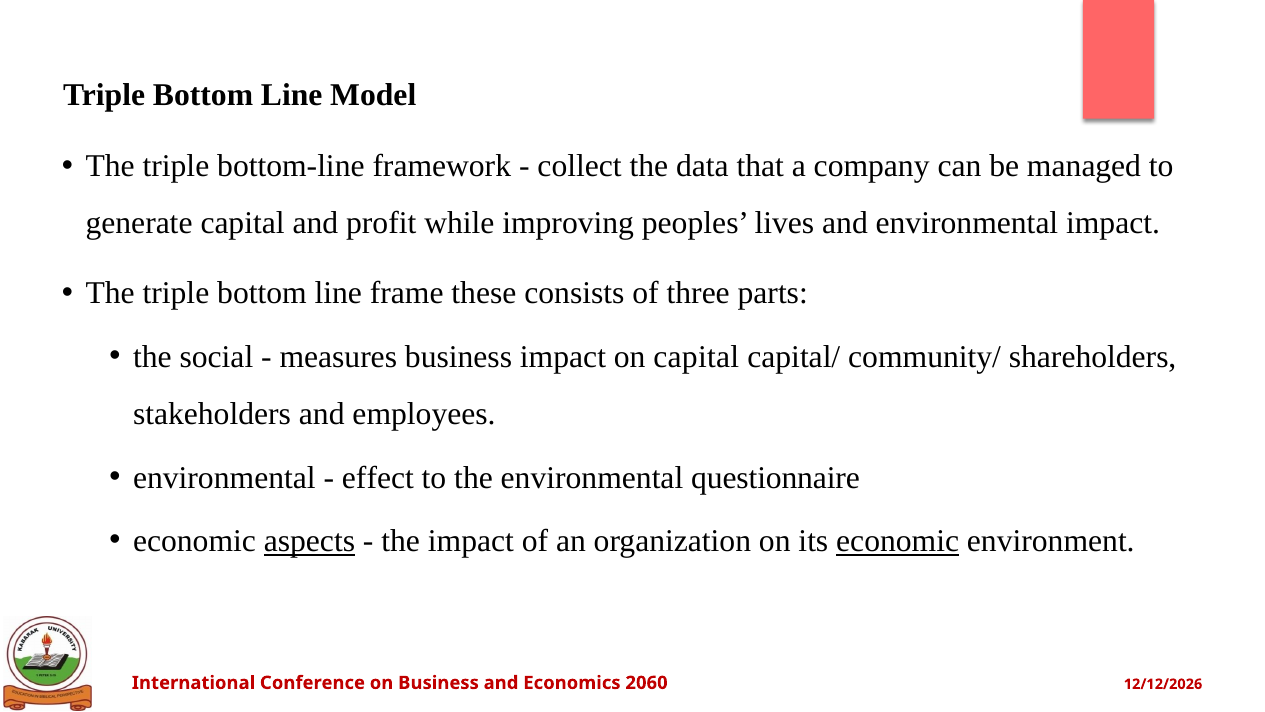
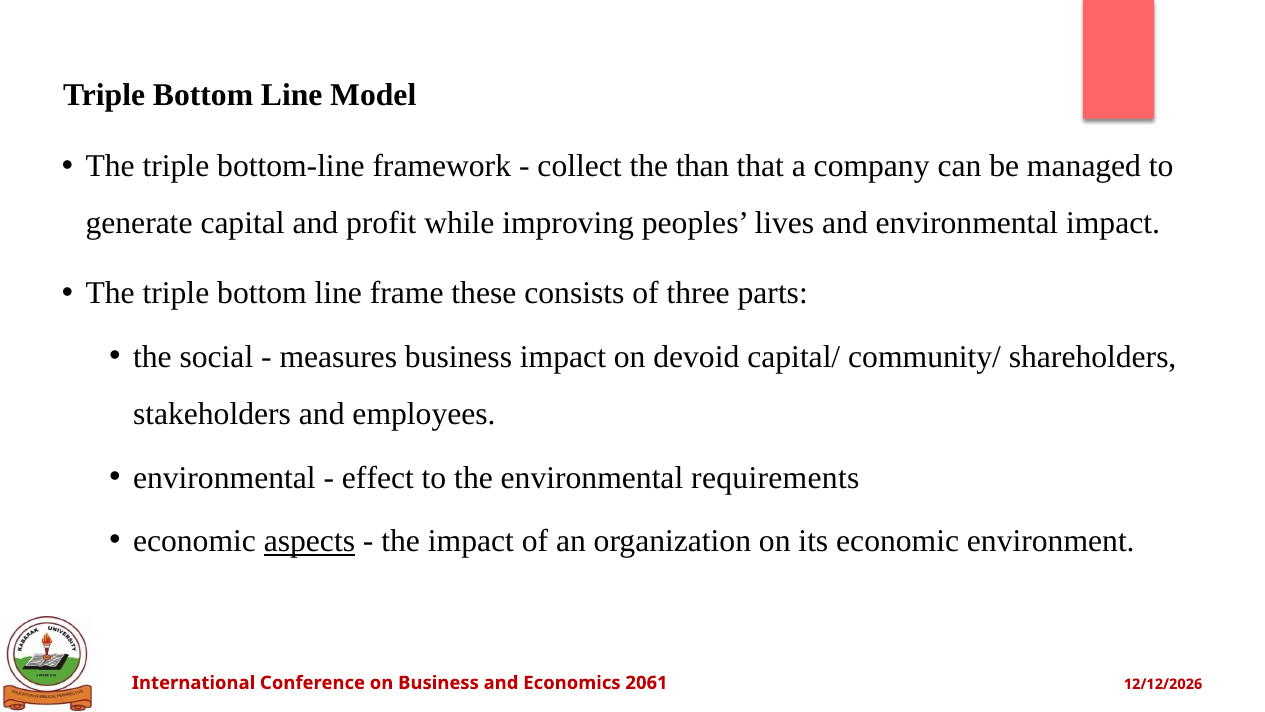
data: data -> than (703, 166)
on capital: capital -> devoid (696, 357)
questionnaire: questionnaire -> requirements (775, 477)
economic underline: present -> none (898, 541)
2060: 2060 -> 2061 (647, 682)
